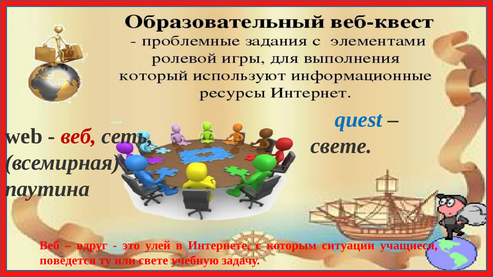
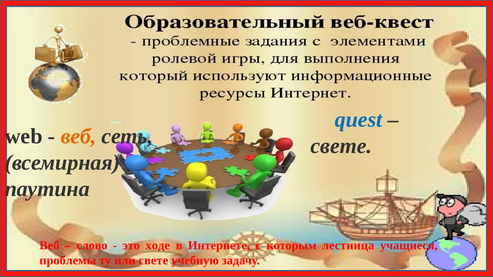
веб colour: red -> orange (79, 137)
вдруг: вдруг -> слово (92, 246)
улей: улей -> ходе (158, 246)
ситуации: ситуации -> лестница (348, 246)
поведется: поведется -> проблемы (68, 261)
